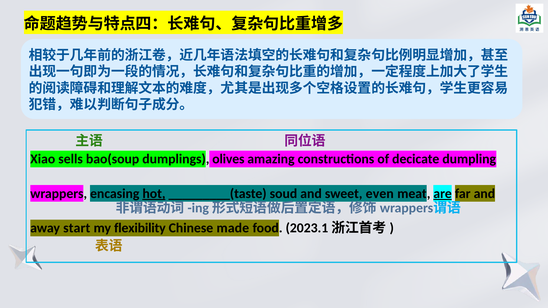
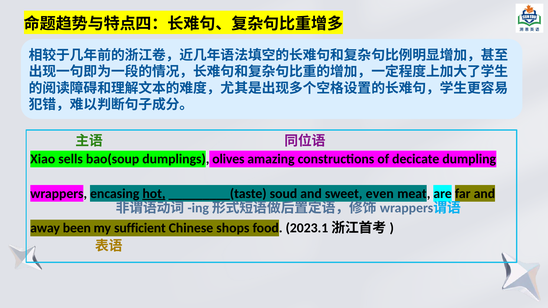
are underline: present -> none (443, 194)
start: start -> been (77, 228)
flexibility: flexibility -> sufficient (140, 228)
made: made -> shops (233, 228)
